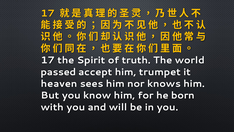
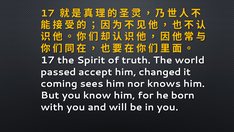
trumpet: trumpet -> changed (160, 72)
heaven: heaven -> coming (59, 83)
